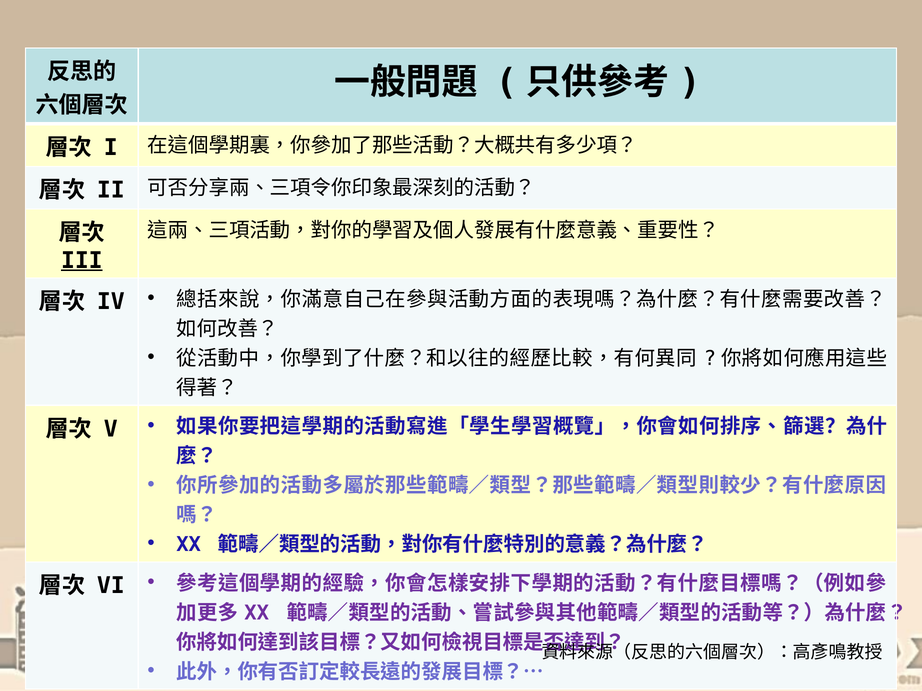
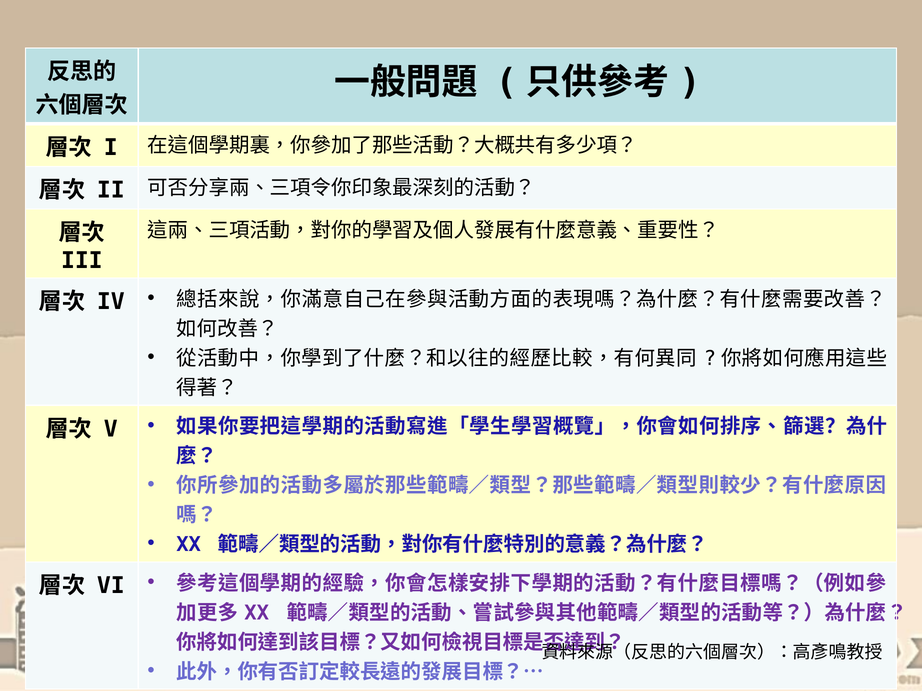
III underline: present -> none (82, 261)
